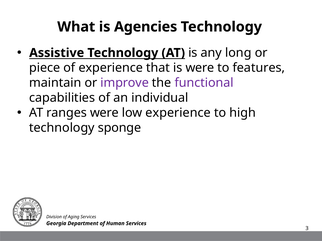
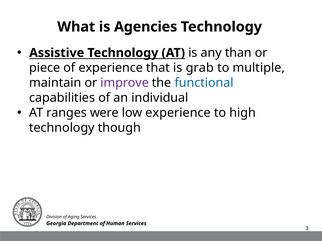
long: long -> than (238, 53)
is were: were -> grab (200, 68)
features: features -> multiple (259, 68)
functional colour: purple -> blue (204, 83)
sponge: sponge -> though (119, 128)
